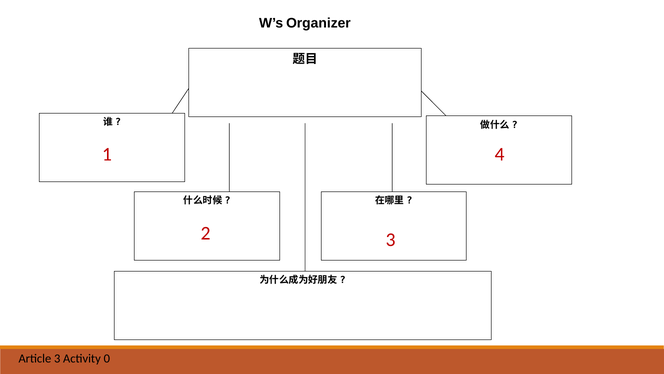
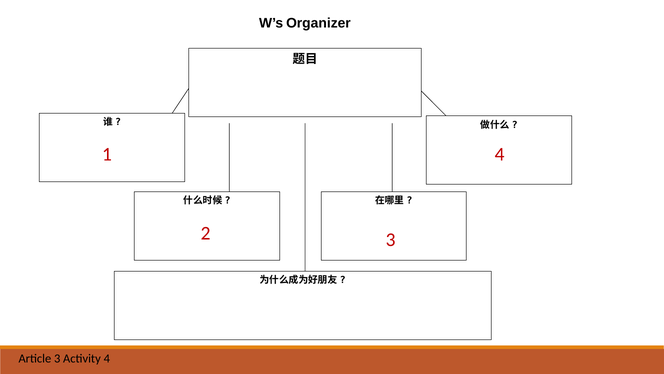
Activity 0: 0 -> 4 (107, 358)
